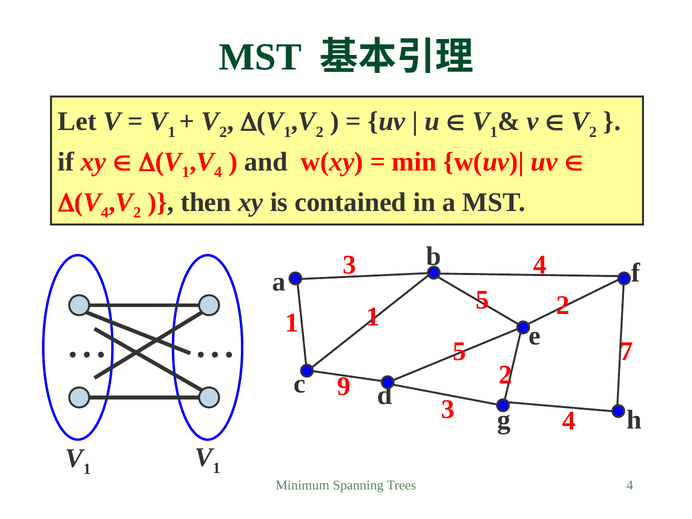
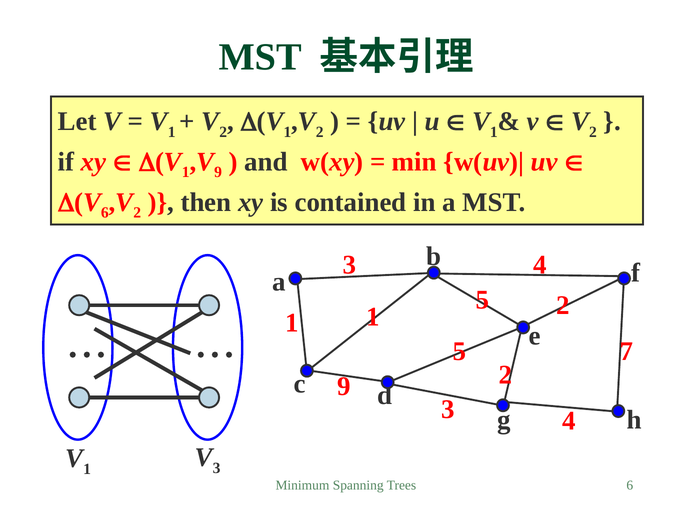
4: 4 -> 9 (218, 172)
V 4: 4 -> 6 (105, 213)
1 V 1: 1 -> 3 (217, 468)
Trees 4: 4 -> 6 (630, 485)
